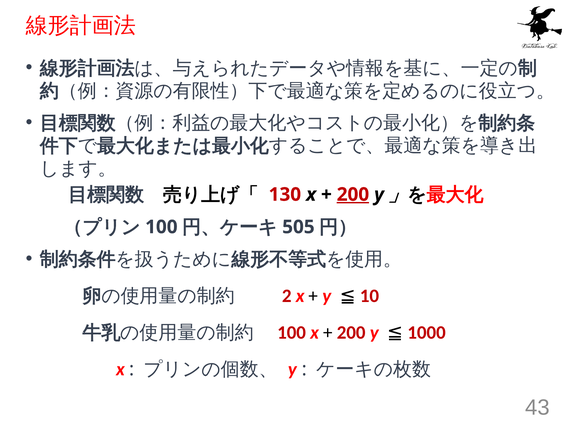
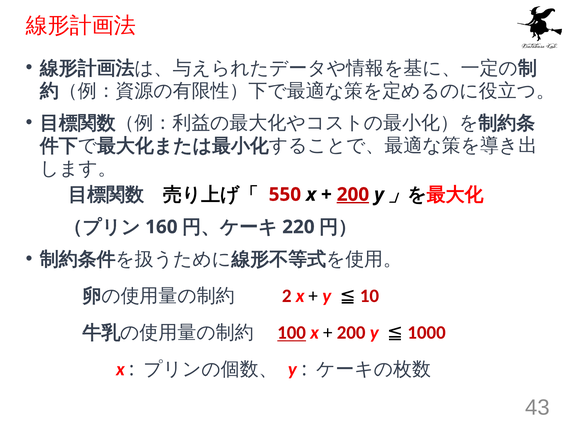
130: 130 -> 550 (285, 195)
100: 100 -> 160 (161, 227)
505: 505 -> 220 (298, 227)
100 underline: none -> present (292, 333)
